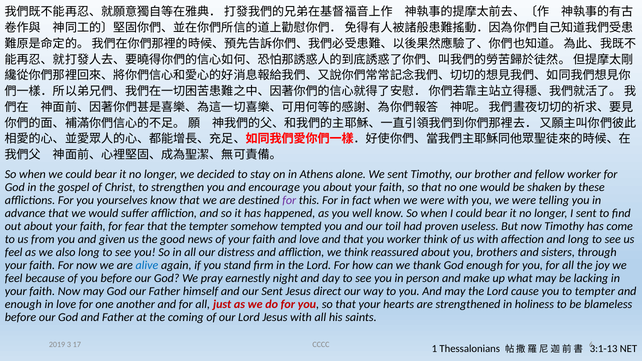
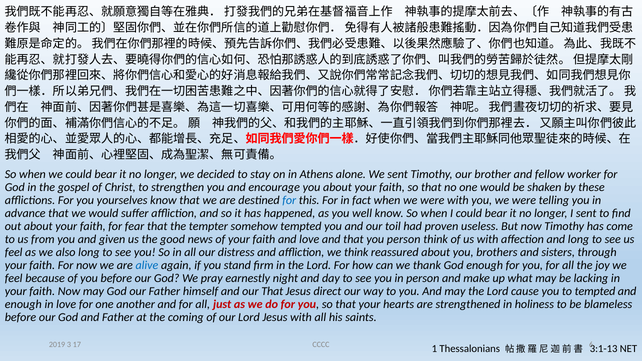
for colour: purple -> blue (289, 200)
you worker: worker -> person (404, 239)
our Sent: Sent -> That (272, 291)
to tempter: tempter -> tempted (595, 291)
